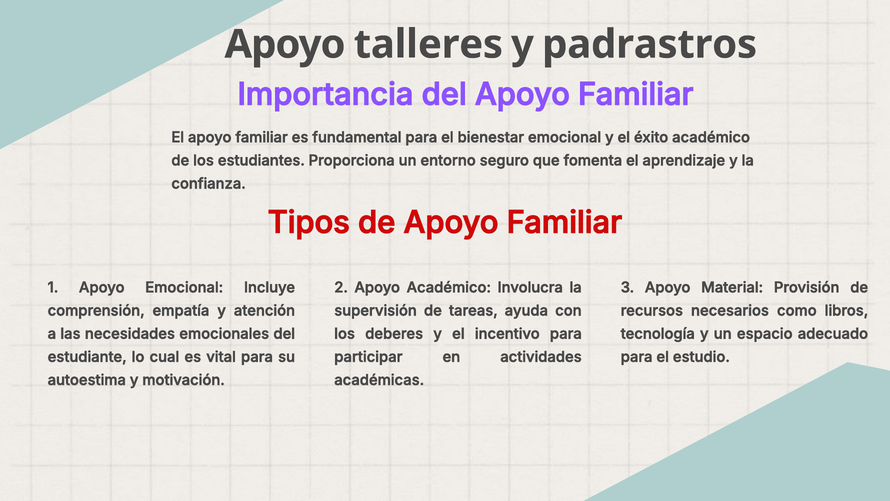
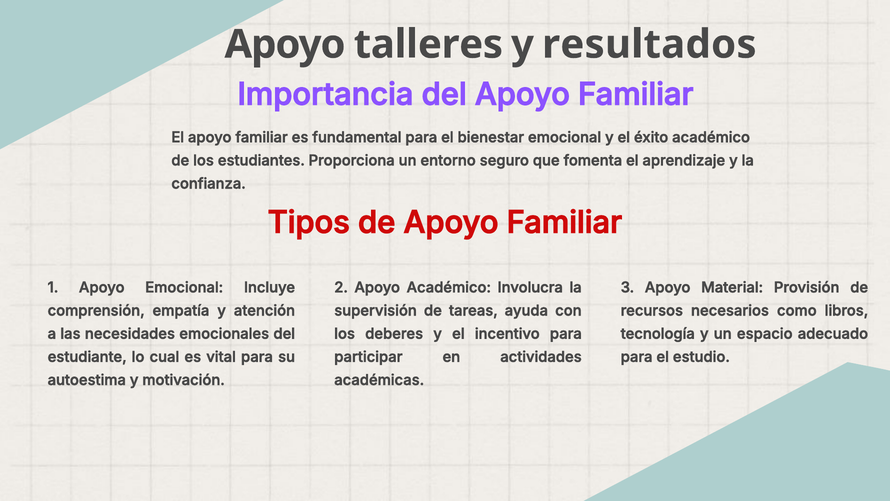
padrastros: padrastros -> resultados (649, 44)
